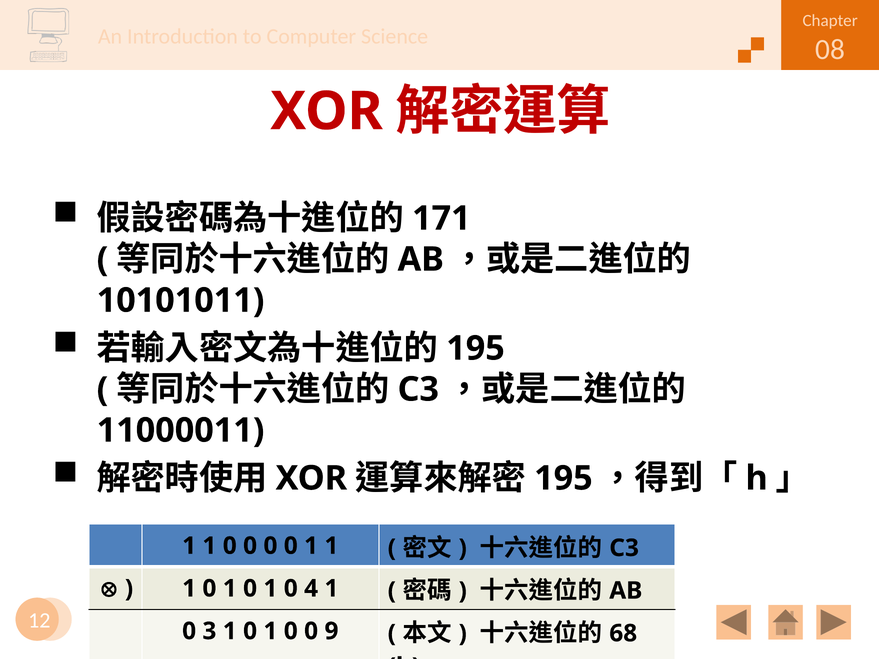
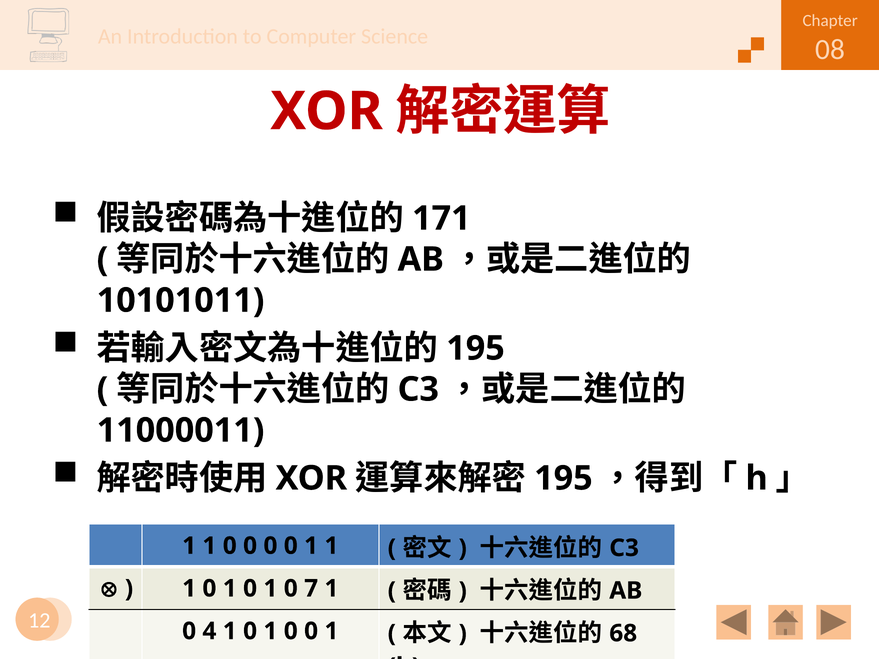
4: 4 -> 7 (311, 589)
3: 3 -> 4 (209, 631)
1 0 0 9: 9 -> 1 (331, 631)
